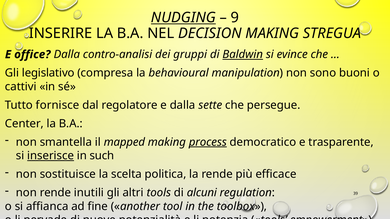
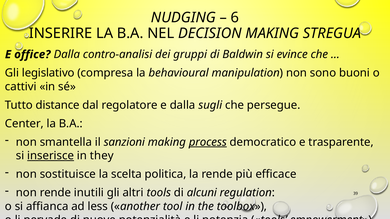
NUDGING underline: present -> none (183, 18)
9: 9 -> 6 (235, 18)
Baldwin underline: present -> none (243, 55)
fornisce: fornisce -> distance (58, 105)
sette: sette -> sugli (210, 105)
mapped: mapped -> sanzioni (124, 142)
such: such -> they (102, 156)
fine: fine -> less (98, 207)
